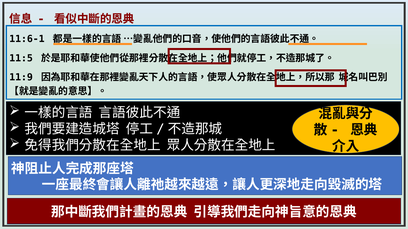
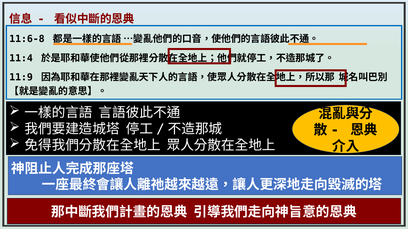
11:6-1: 11:6-1 -> 11:6-8 (27, 39)
11:5: 11:5 -> 11:4 (21, 58)
